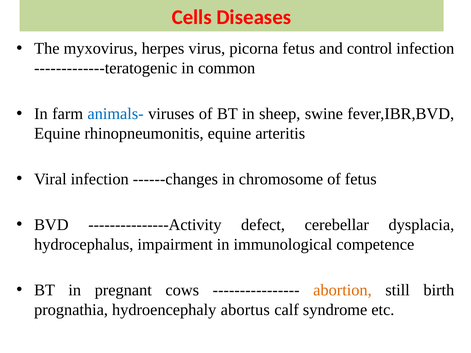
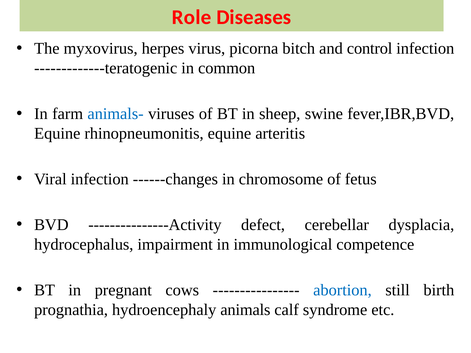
Cells: Cells -> Role (192, 17)
picorna fetus: fetus -> bitch (299, 49)
abortion colour: orange -> blue (342, 290)
abortus: abortus -> animals (245, 310)
